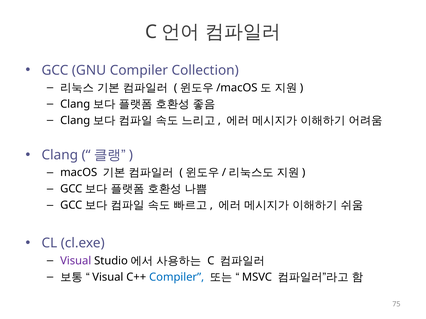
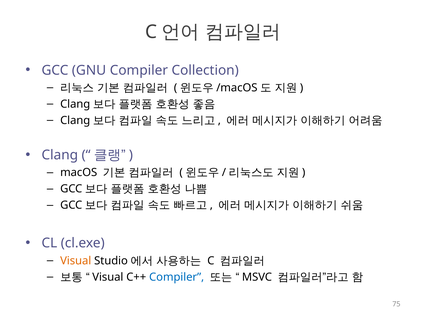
Visual colour: purple -> orange (76, 261)
